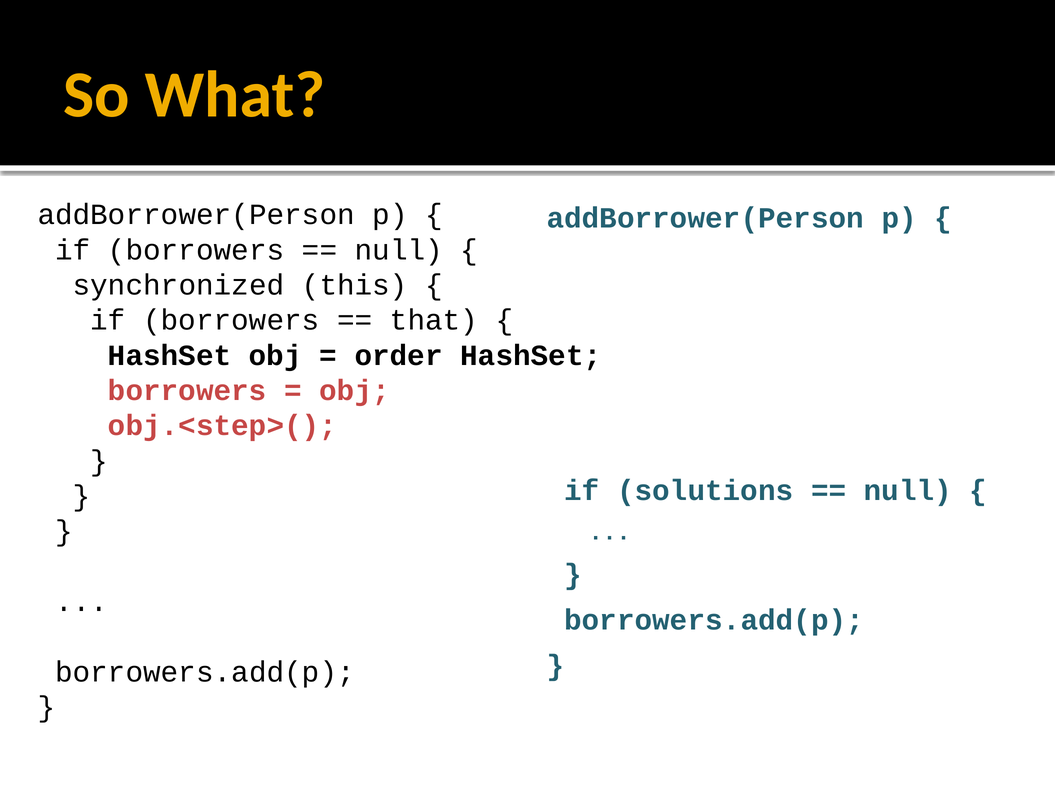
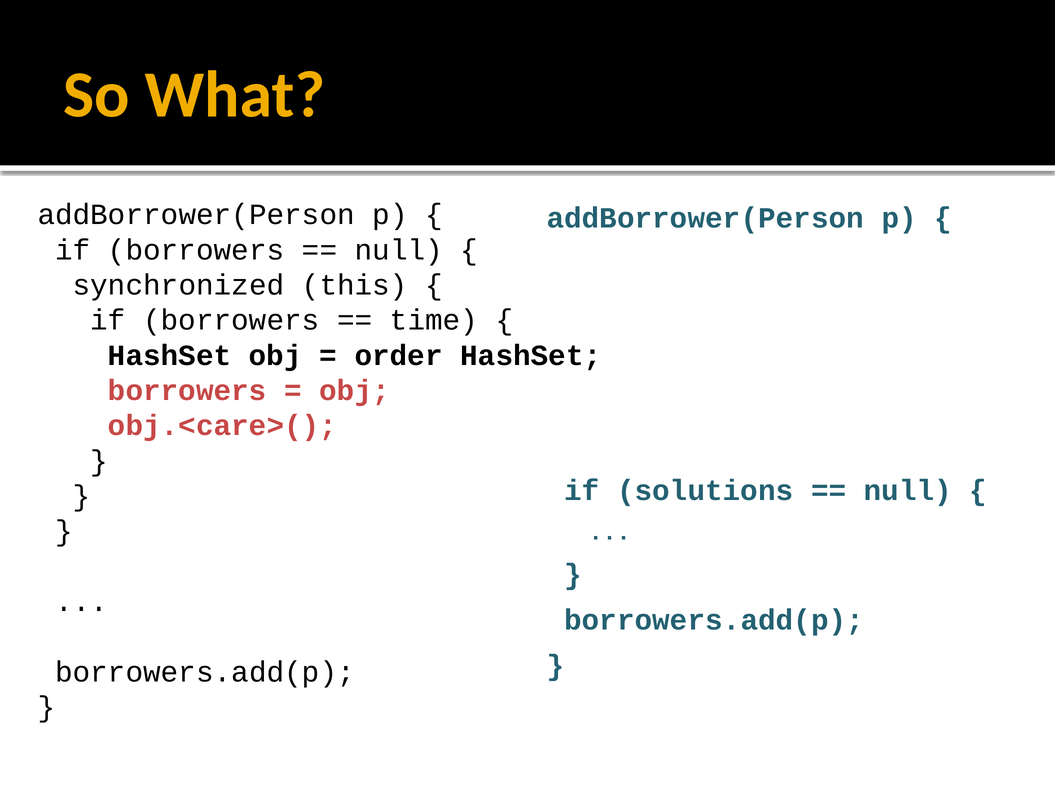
that: that -> time (434, 320)
obj.<step>(: obj.<step>( -> obj.<care>( (222, 426)
